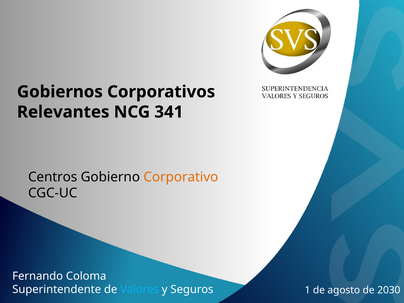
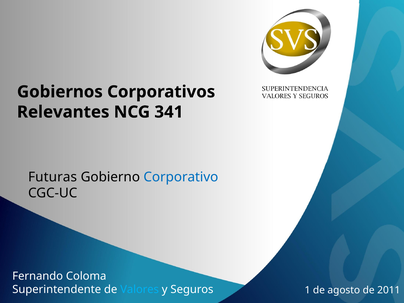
Centros: Centros -> Futuras (53, 177)
Corporativo colour: orange -> blue (181, 177)
2030: 2030 -> 2011 (389, 290)
